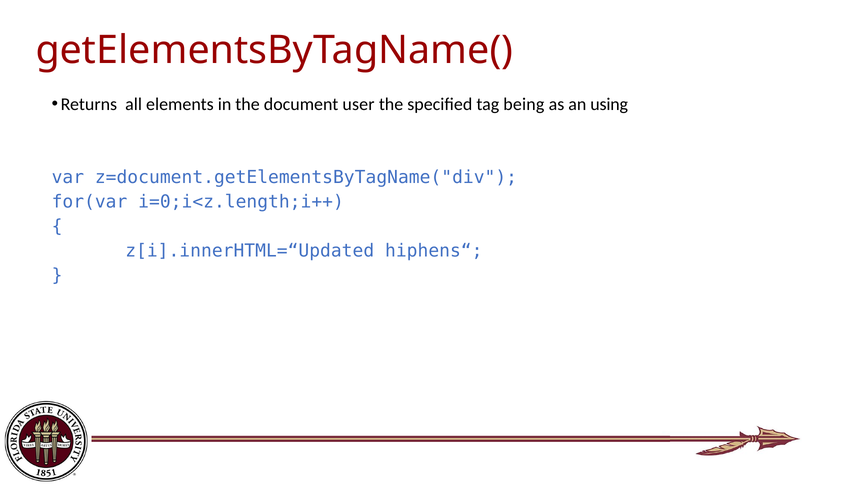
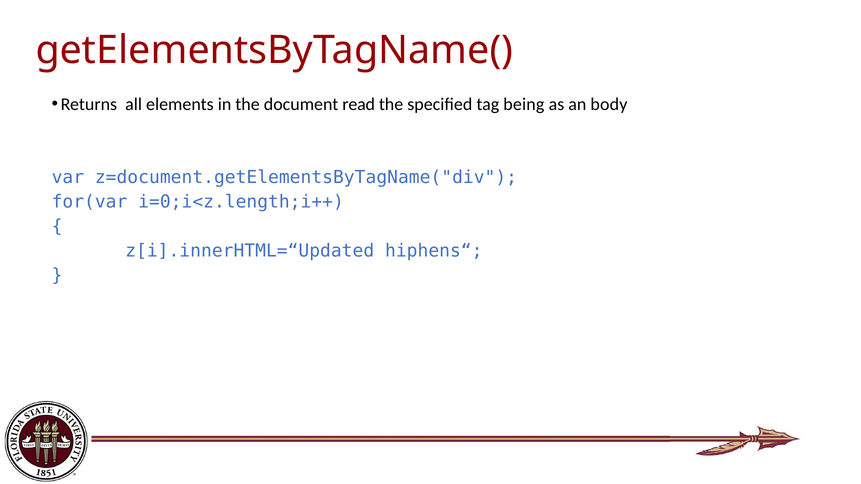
user: user -> read (359, 104)
using: using -> body (609, 104)
